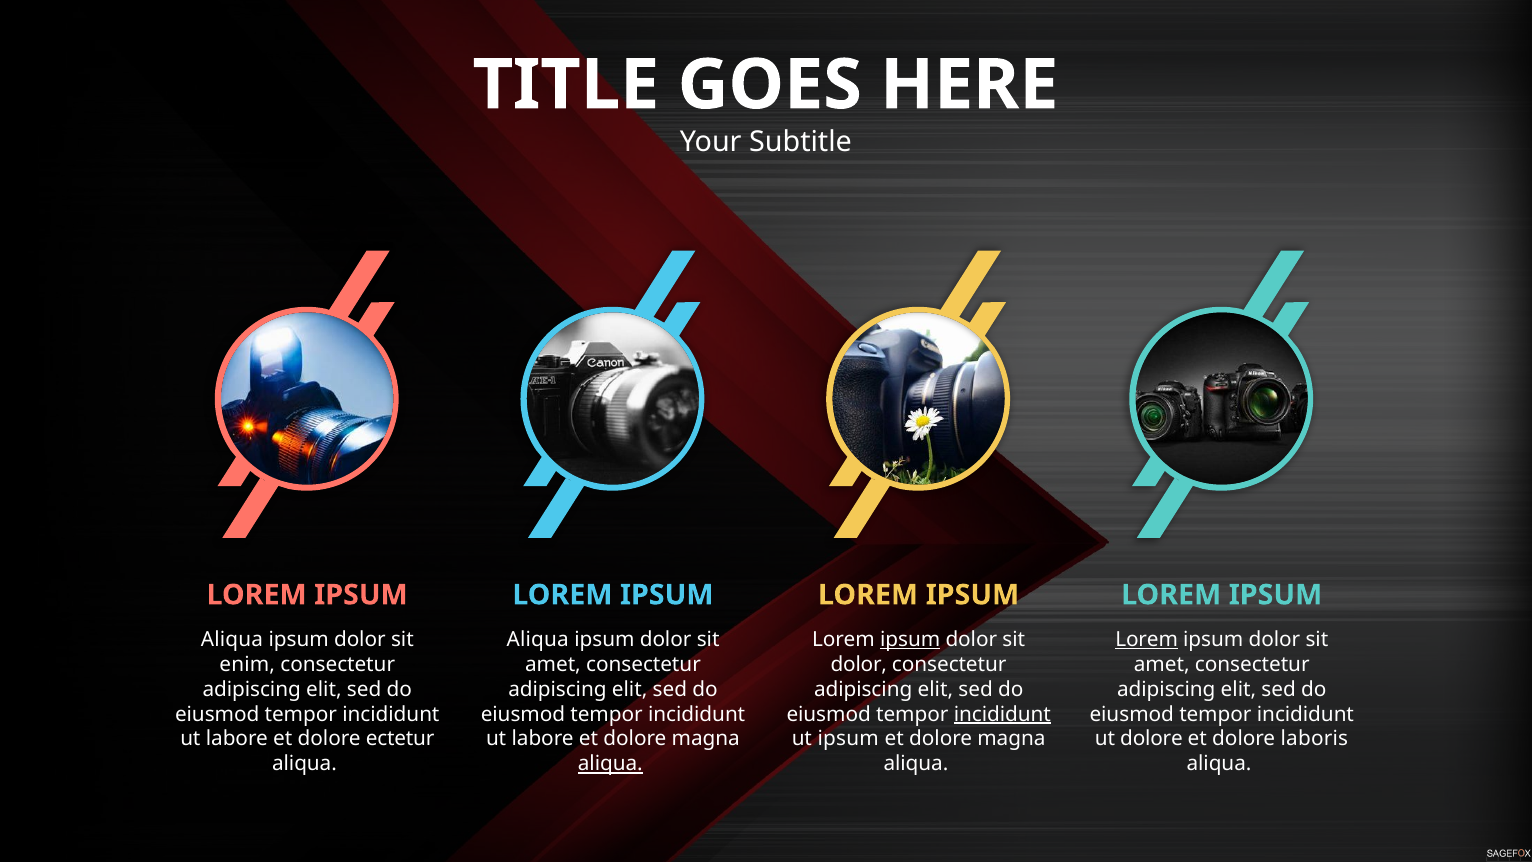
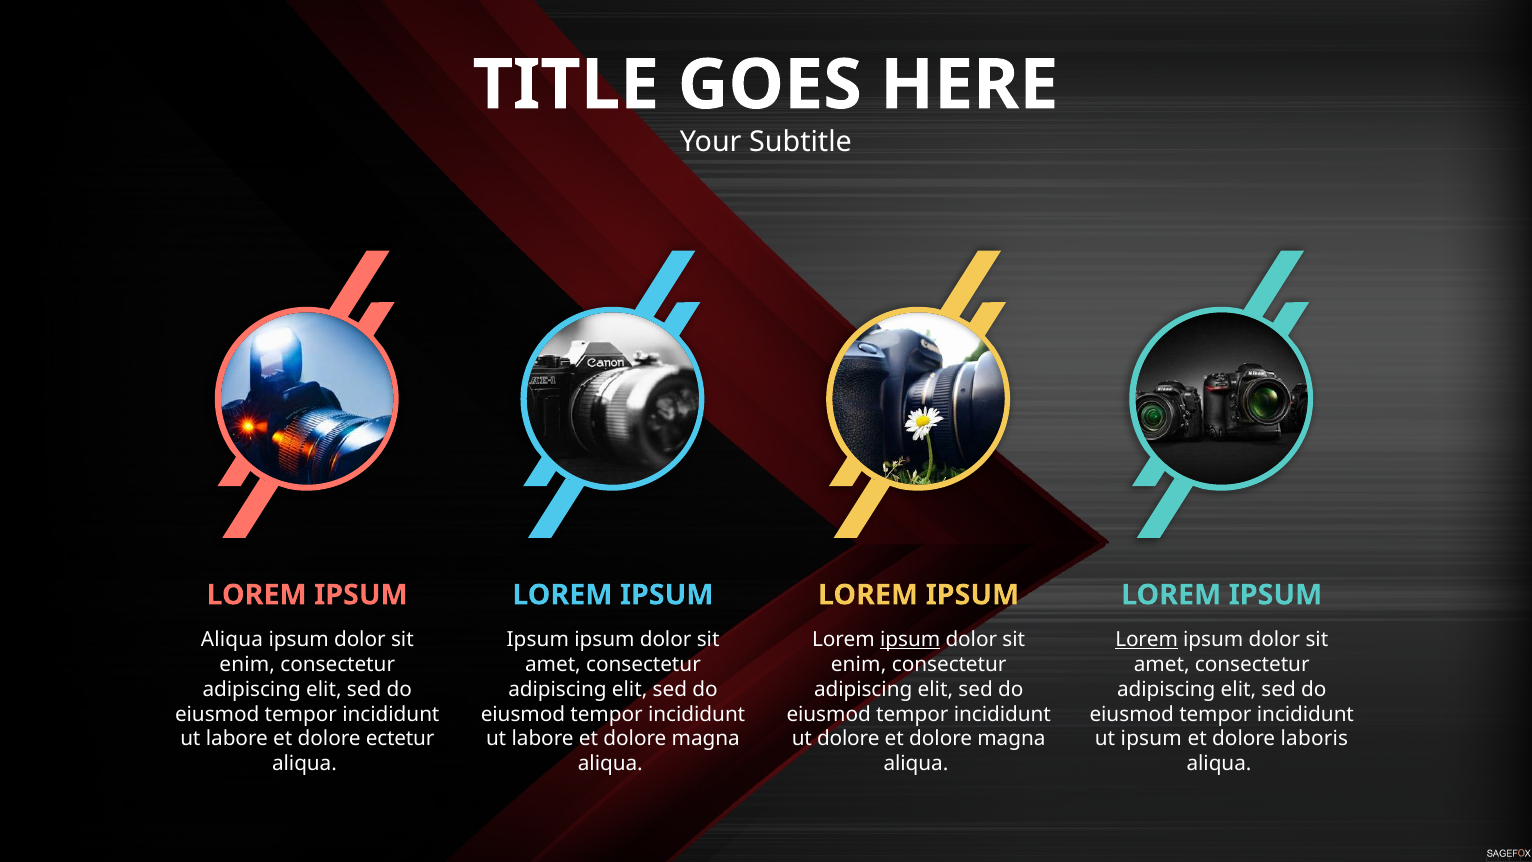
Aliqua: Aliqua -> Ipsum (538, 639)
dolor: dolor -> enim (859, 664)
incididunt underline: present -> none (1002, 714)
ut ipsum: ipsum -> dolore (848, 739)
ut dolore: dolore -> ipsum (1151, 739)
aliqua underline: present -> none (610, 764)
